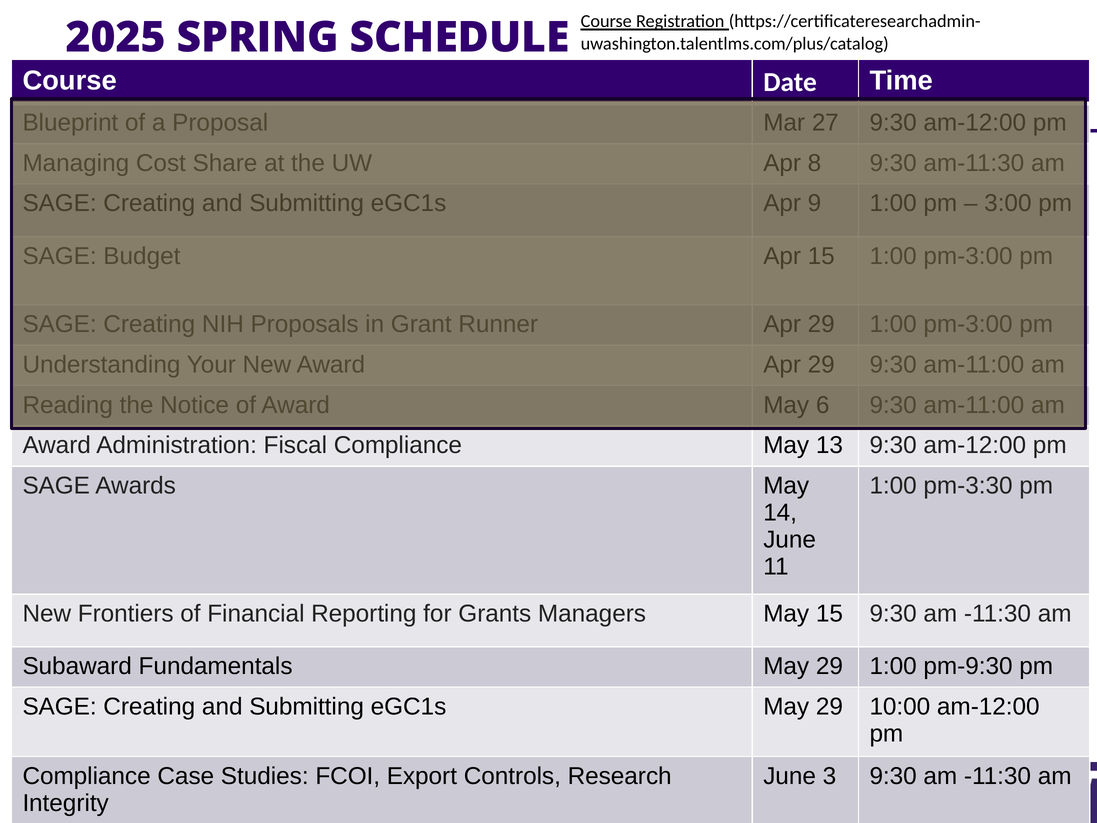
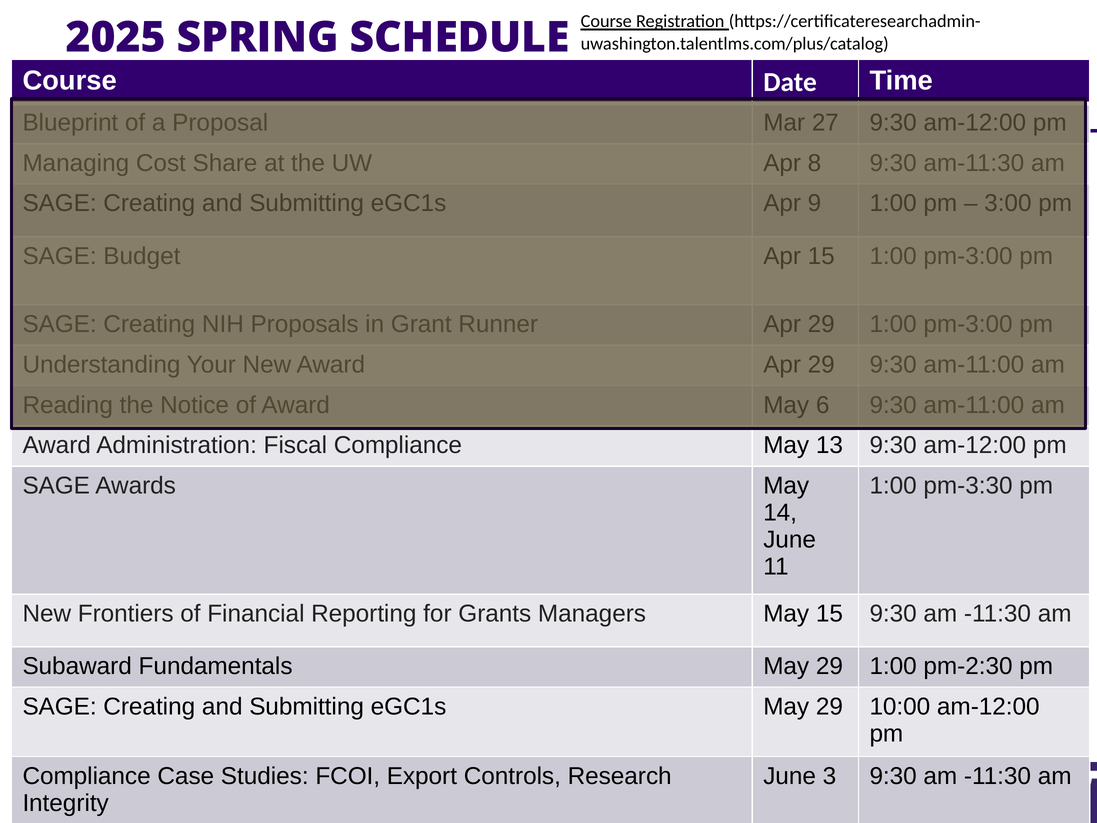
pm-9:30: pm-9:30 -> pm-2:30 (968, 666)
